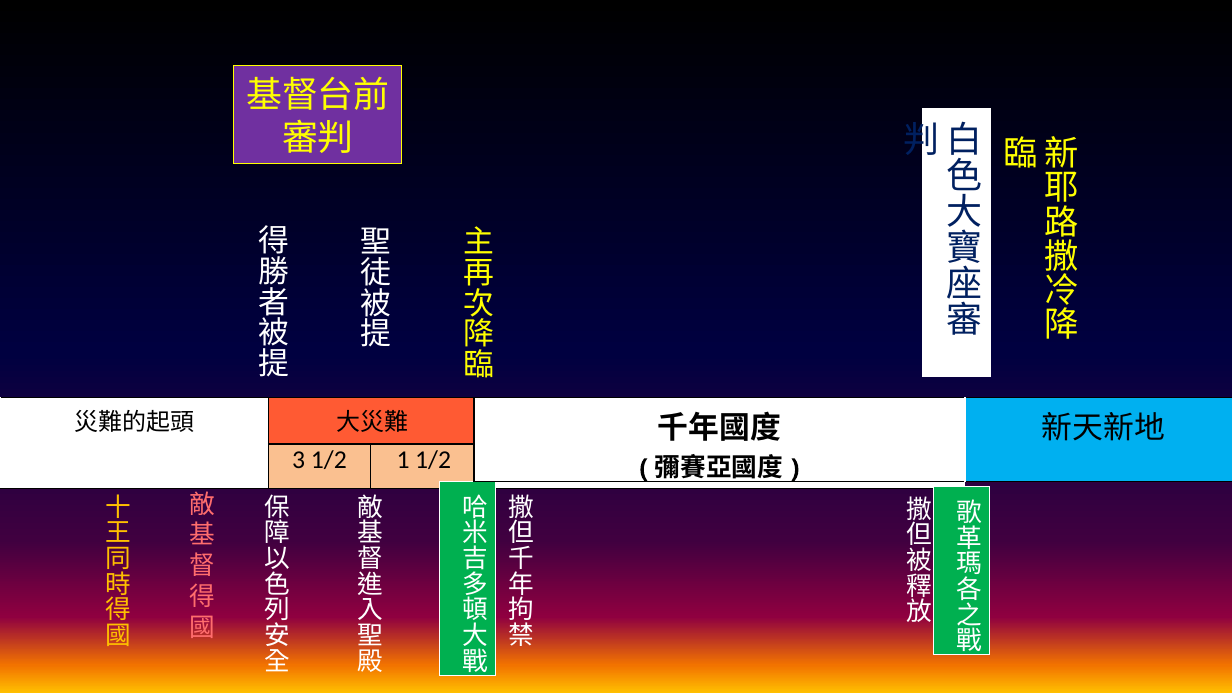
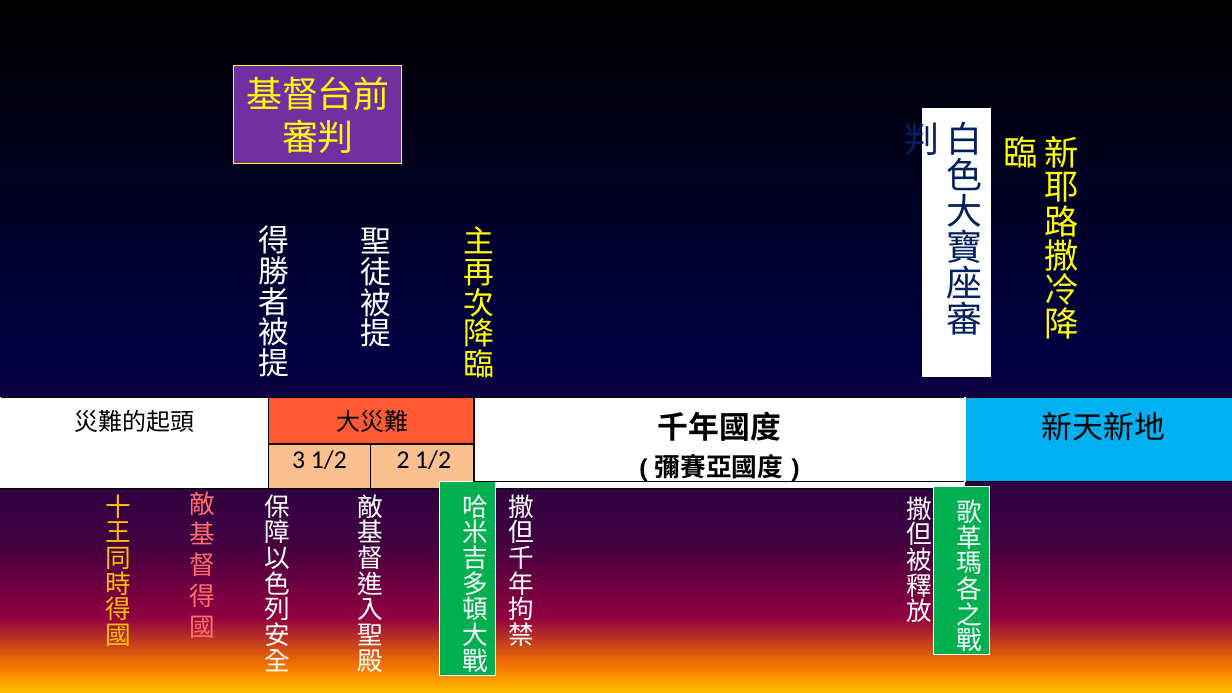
1: 1 -> 2 (403, 460)
